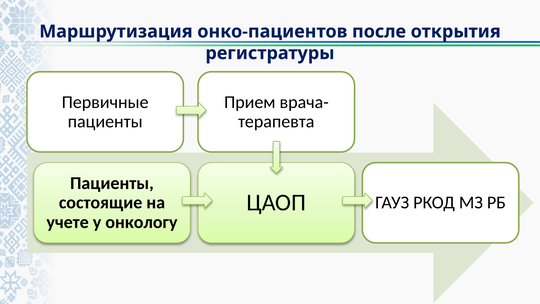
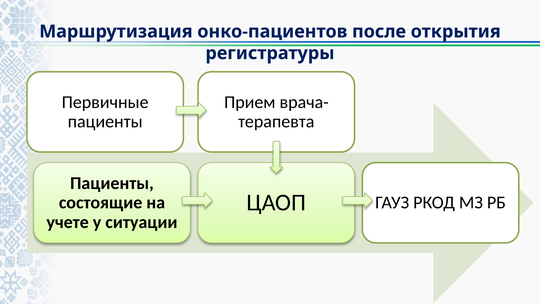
онкологу: онкологу -> ситуации (141, 222)
